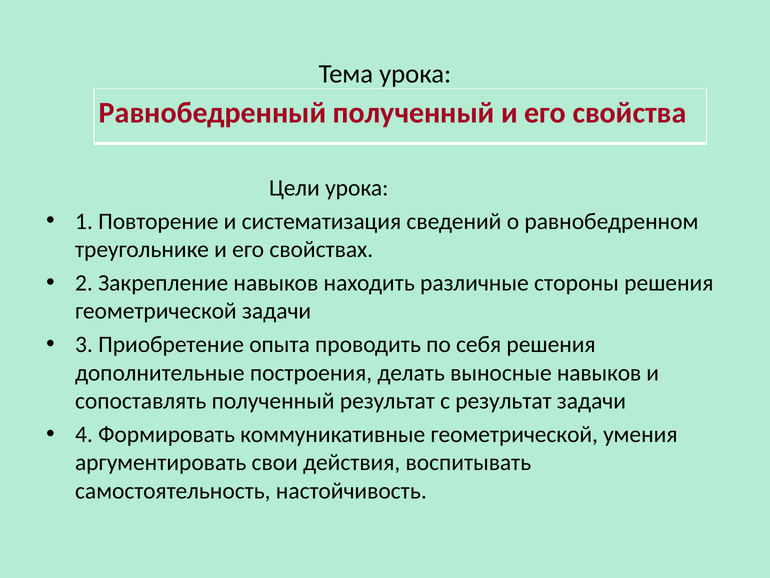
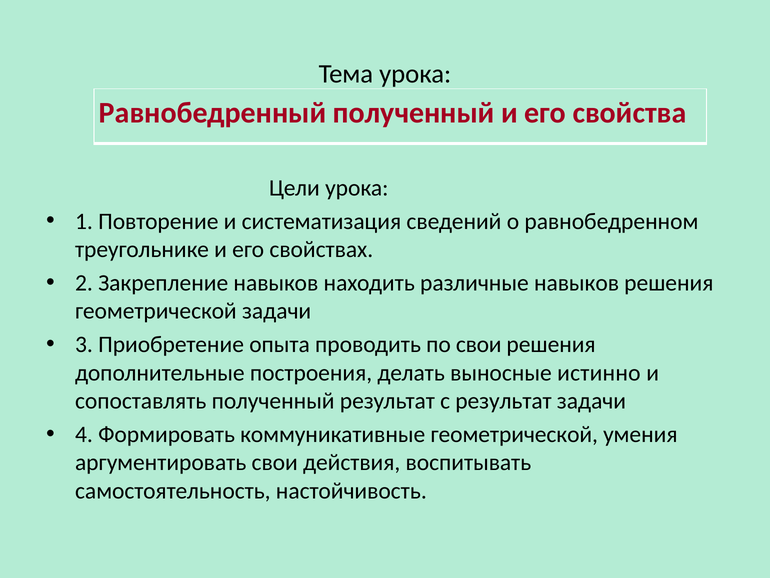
различные стороны: стороны -> навыков (577, 283)
по себя: себя -> свои (479, 344)
выносные навыков: навыков -> истинно (599, 372)
